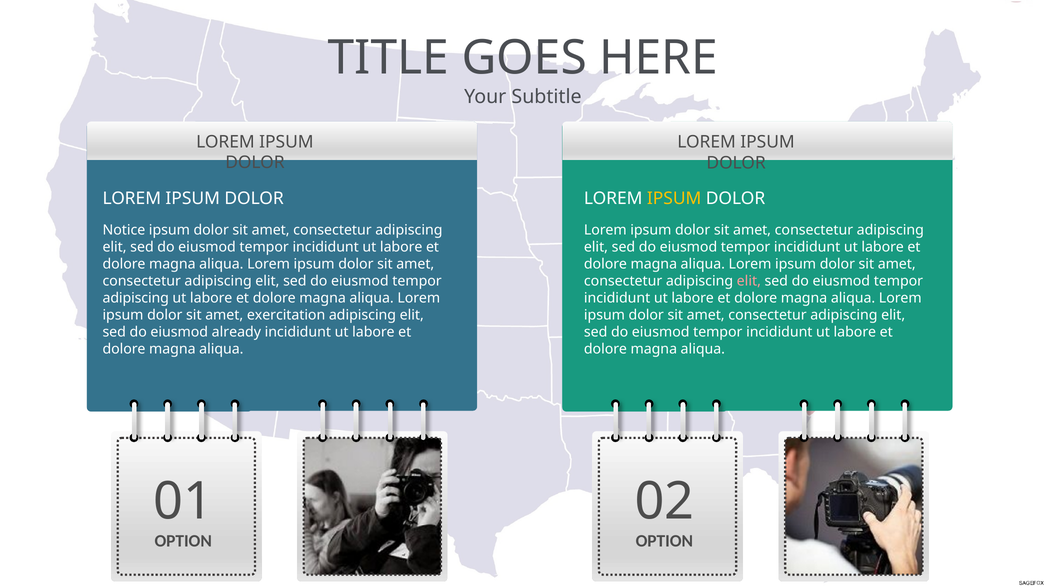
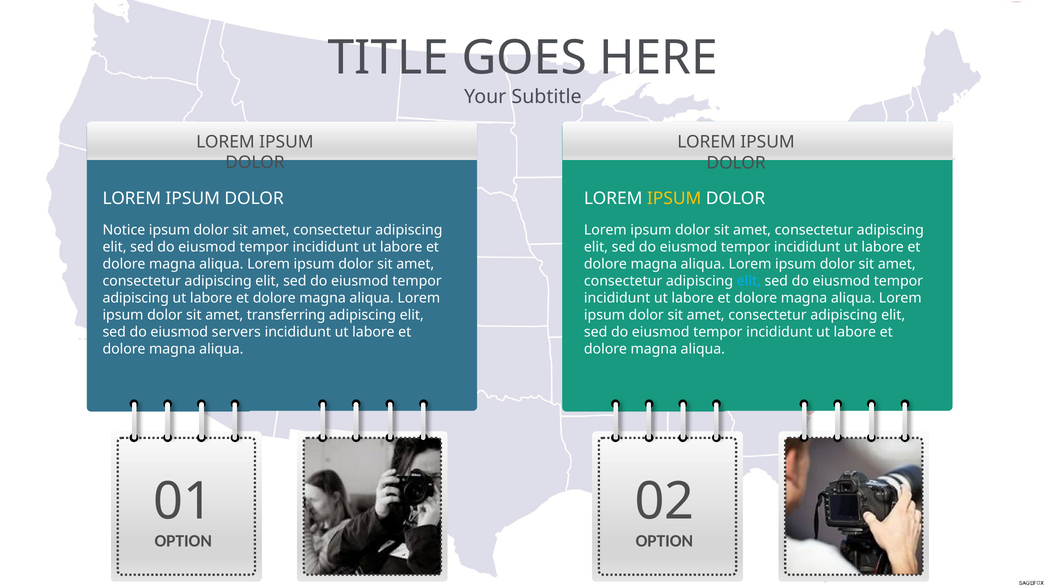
elit colour: pink -> light blue (749, 281)
exercitation: exercitation -> transferring (286, 315)
already: already -> servers (236, 332)
